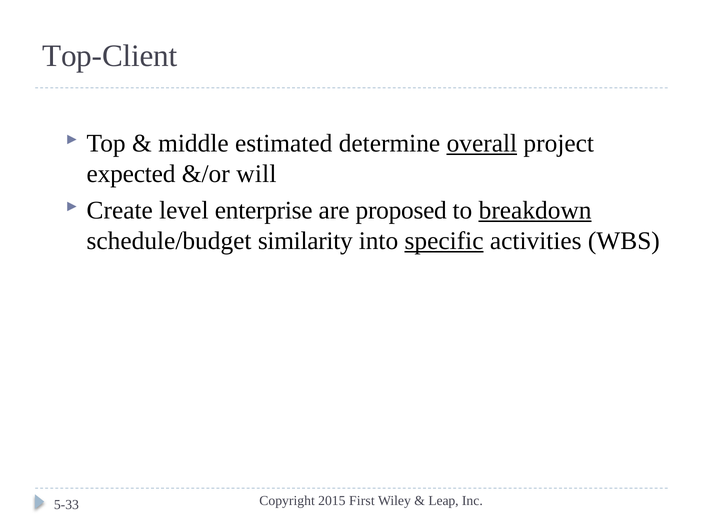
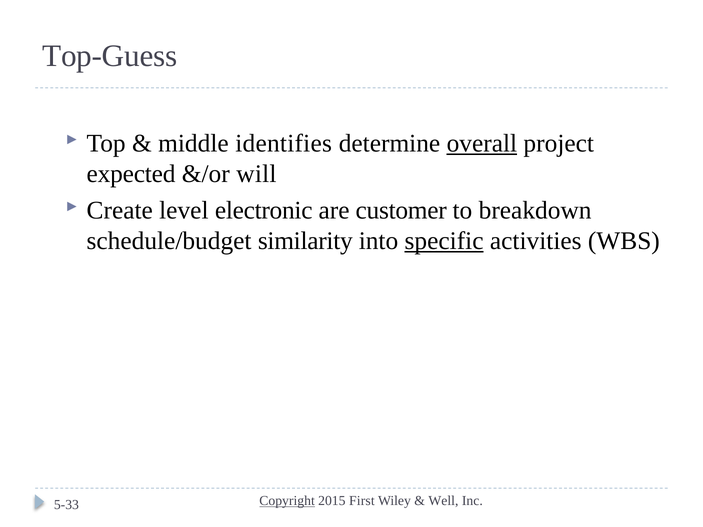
Top-Client: Top-Client -> Top-Guess (110, 56)
estimated: estimated -> identifies (284, 144)
enterprise: enterprise -> electronic (264, 210)
proposed: proposed -> customer (401, 210)
breakdown underline: present -> none (535, 210)
Copyright underline: none -> present (287, 501)
Leap: Leap -> Well (443, 501)
